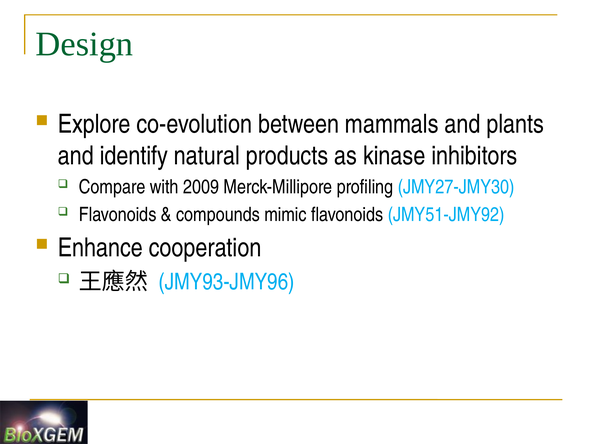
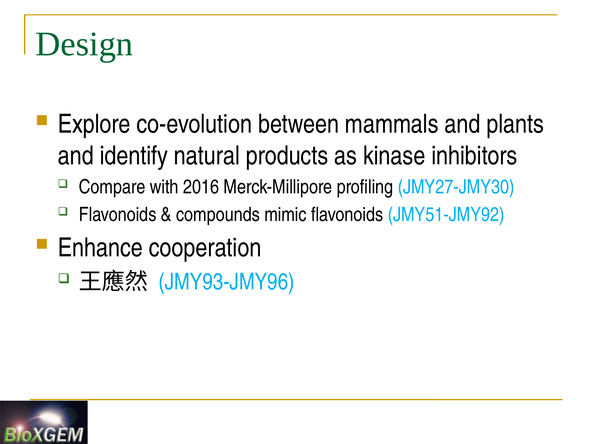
2009: 2009 -> 2016 (201, 187)
